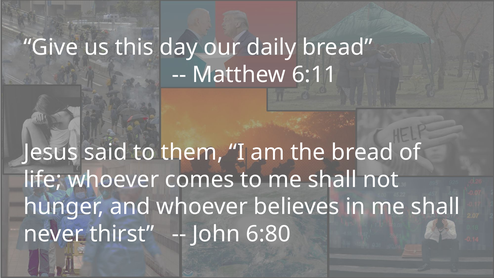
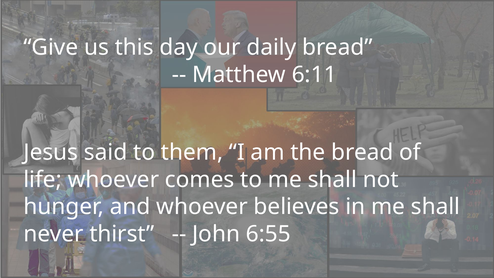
6:80: 6:80 -> 6:55 (268, 234)
